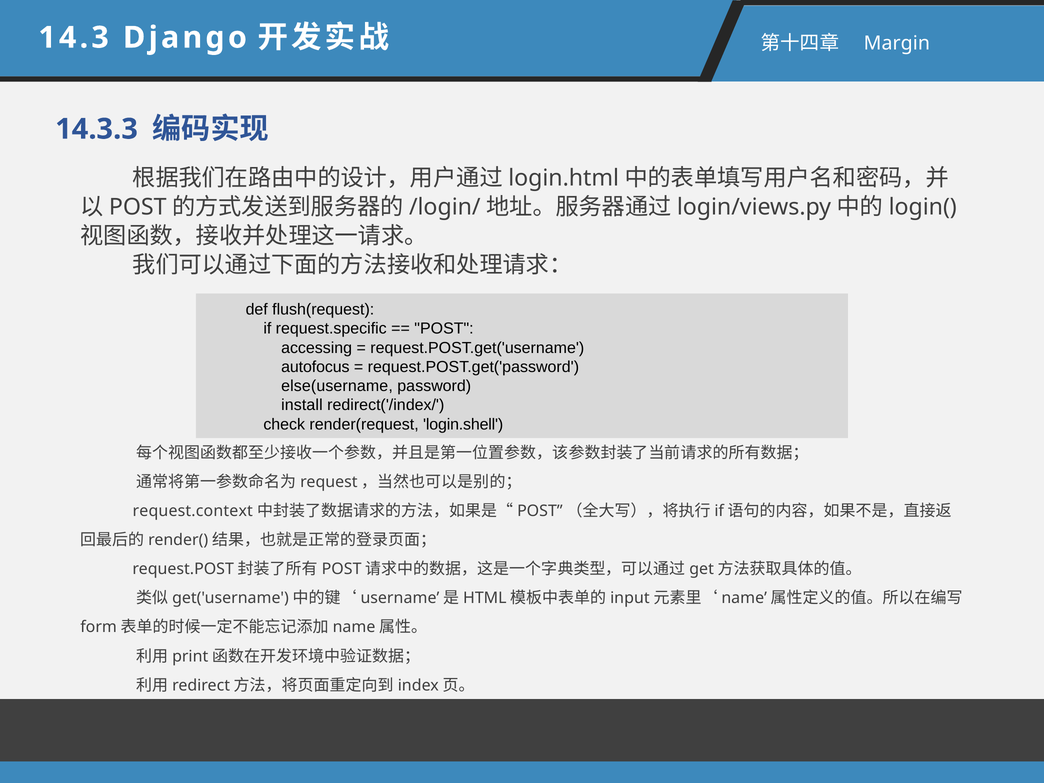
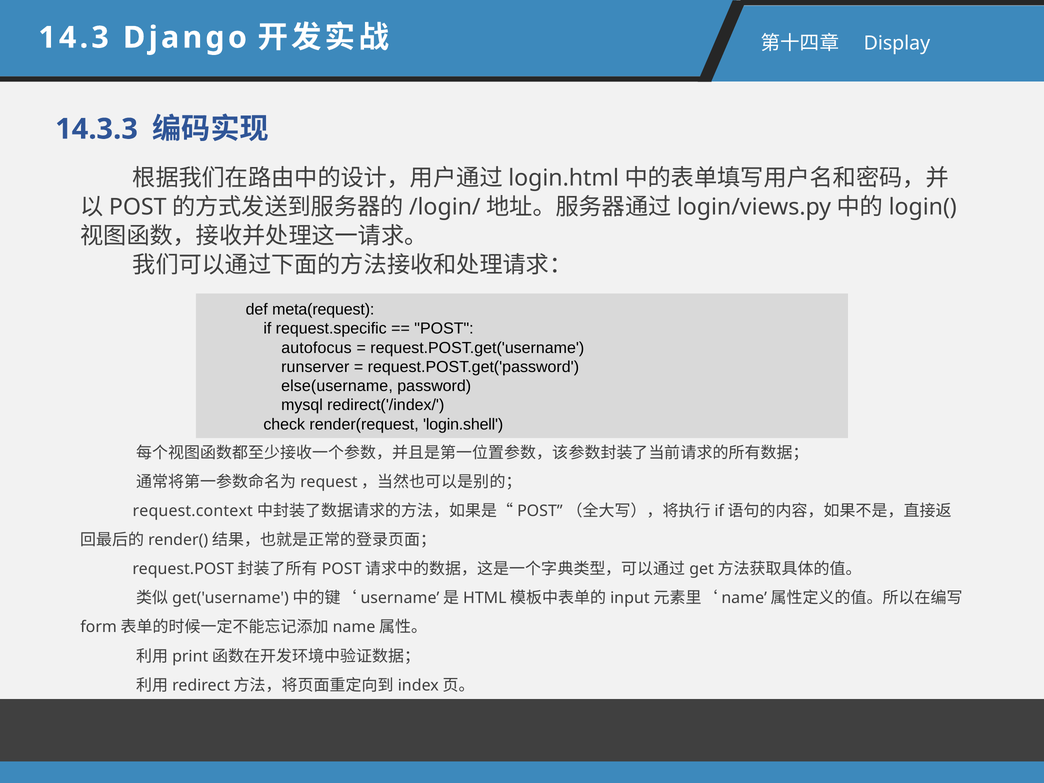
Margin: Margin -> Display (897, 43)
flush(request: flush(request -> meta(request (323, 309)
accessing: accessing -> autofocus (317, 348)
autofocus: autofocus -> runserver (315, 367)
install: install -> mysql (302, 405)
